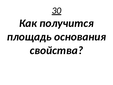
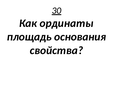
получится: получится -> ординаты (67, 23)
